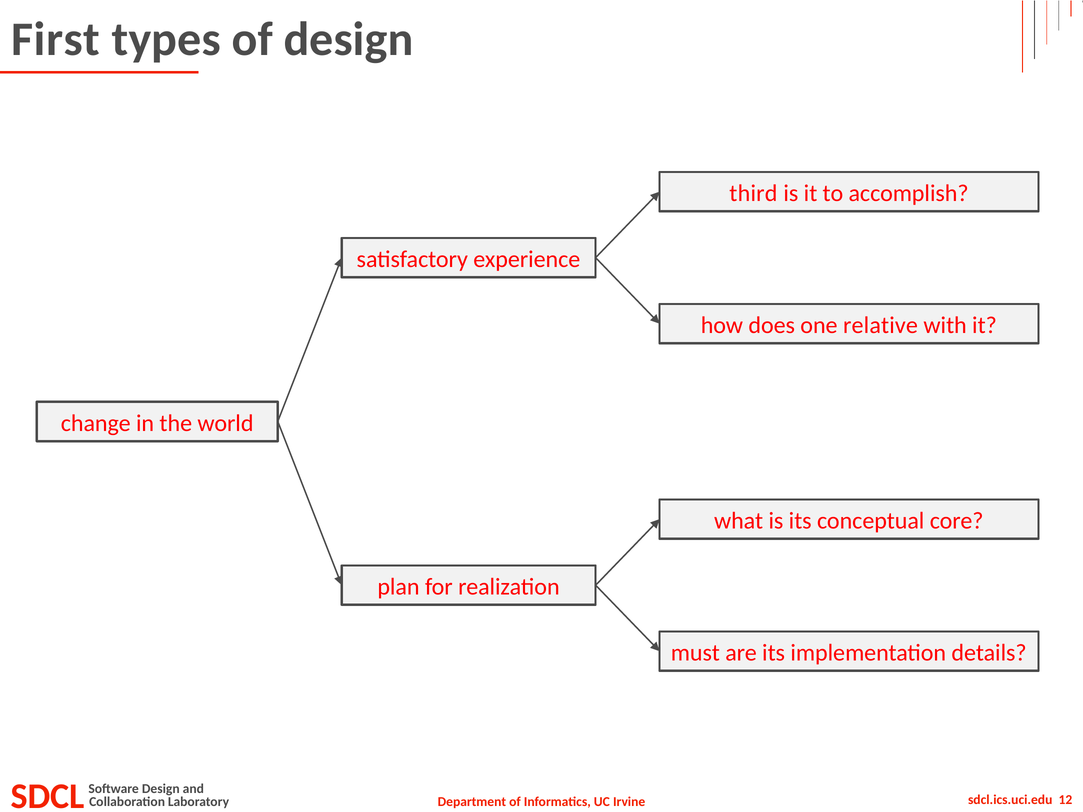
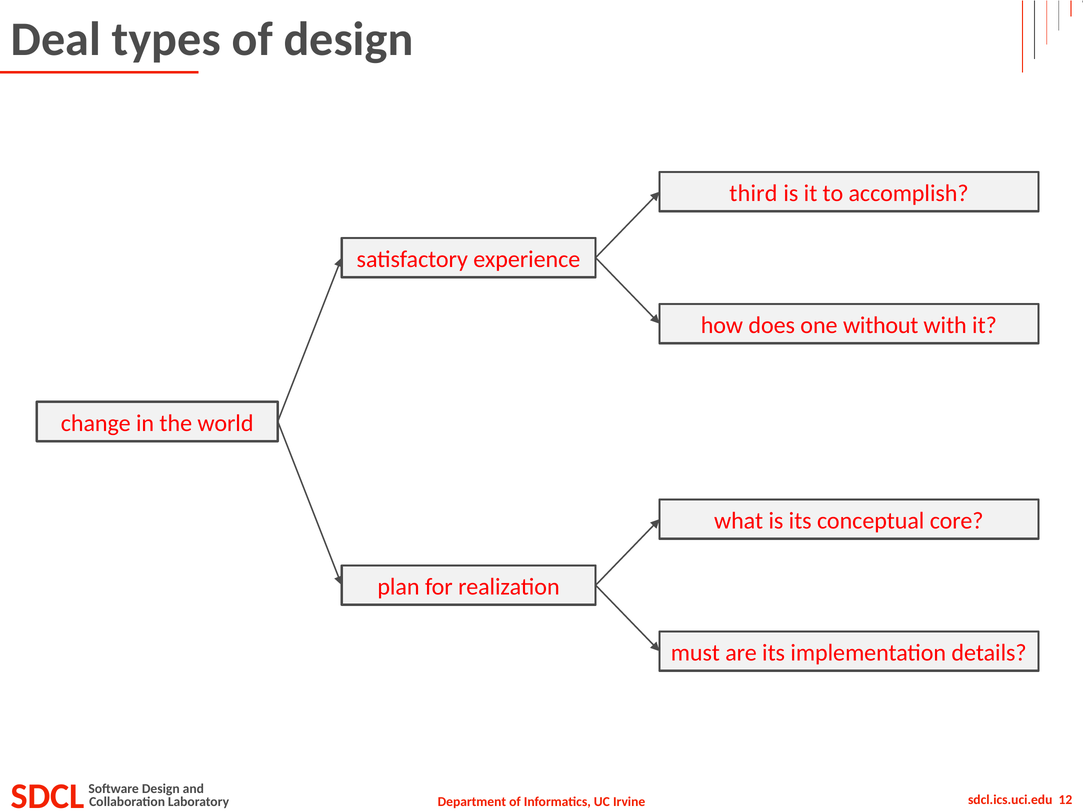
First: First -> Deal (56, 39)
relative: relative -> without (881, 325)
